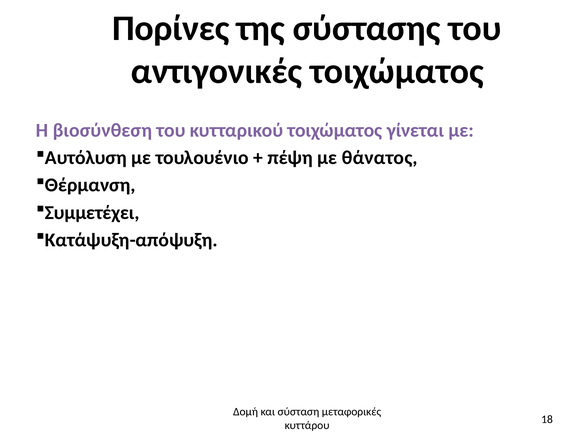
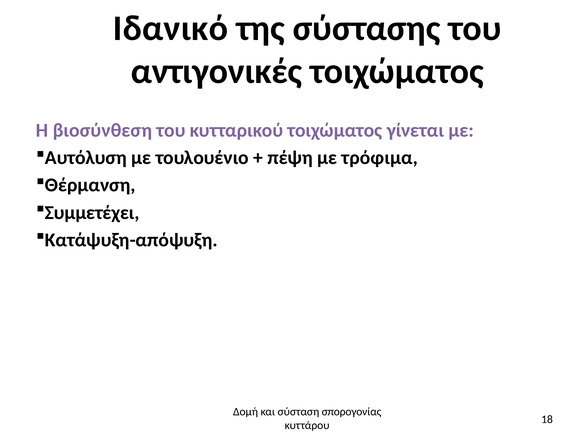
Πορίνες: Πορίνες -> Ιδανικό (171, 28)
θάνατος: θάνατος -> τρόφιμα (380, 158)
μεταφορικές: μεταφορικές -> σπορογονίας (351, 412)
